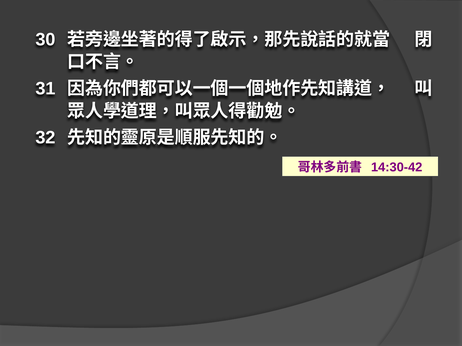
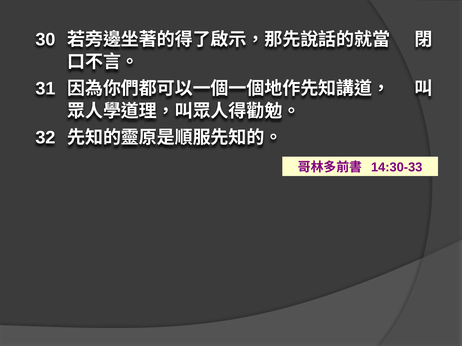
14:30-42: 14:30-42 -> 14:30-33 (397, 168)
